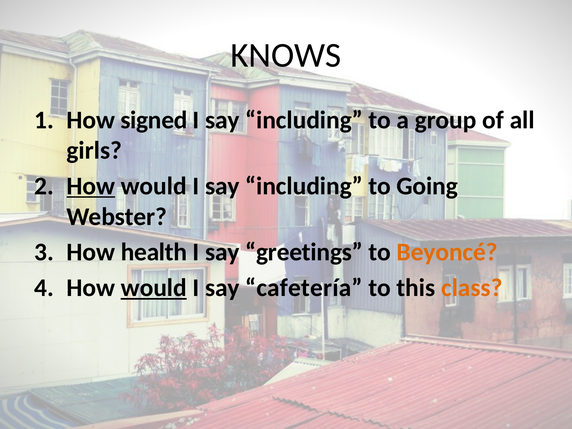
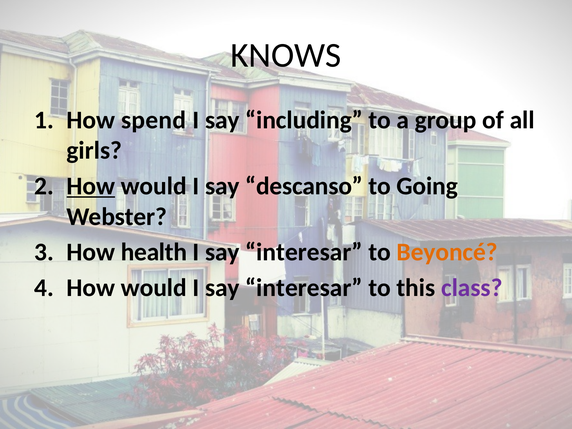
signed: signed -> spend (154, 120)
would I say including: including -> descanso (304, 186)
greetings: greetings -> interesar (304, 252)
would underline: present -> none (154, 288)
cafetería: cafetería -> interesar (304, 288)
class colour: orange -> purple (472, 288)
